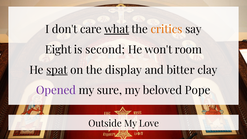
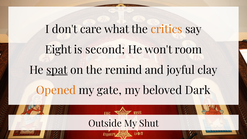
what underline: present -> none (117, 29)
display: display -> remind (124, 70)
bitter: bitter -> joyful (181, 70)
Opened colour: purple -> orange (56, 90)
sure: sure -> gate (109, 90)
Pope: Pope -> Dark (198, 90)
Love: Love -> Shut (149, 124)
